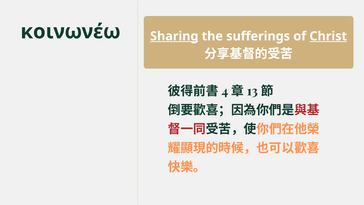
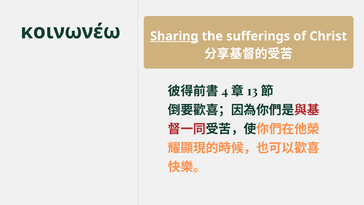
Christ underline: present -> none (328, 36)
